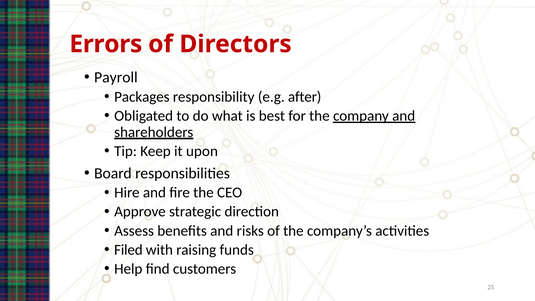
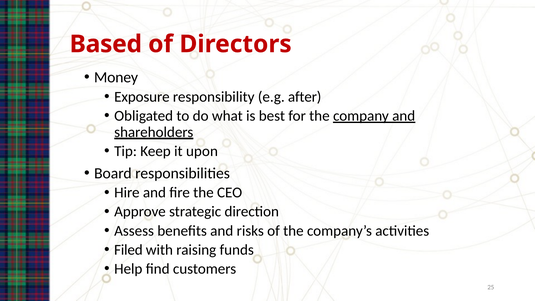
Errors: Errors -> Based (106, 44)
Payroll: Payroll -> Money (116, 77)
Packages: Packages -> Exposure (142, 97)
